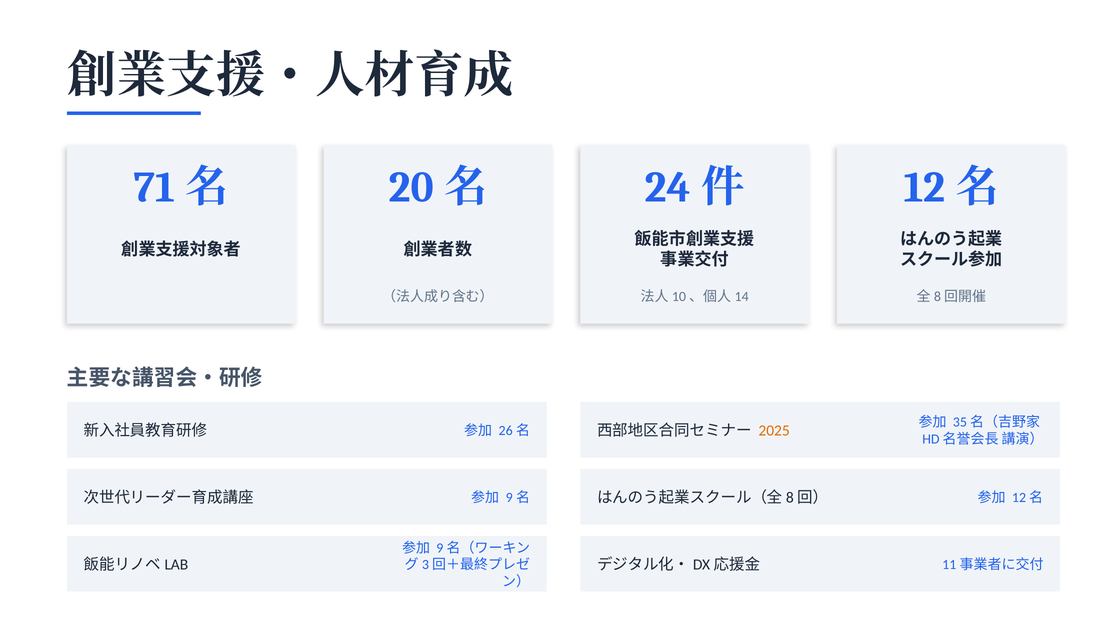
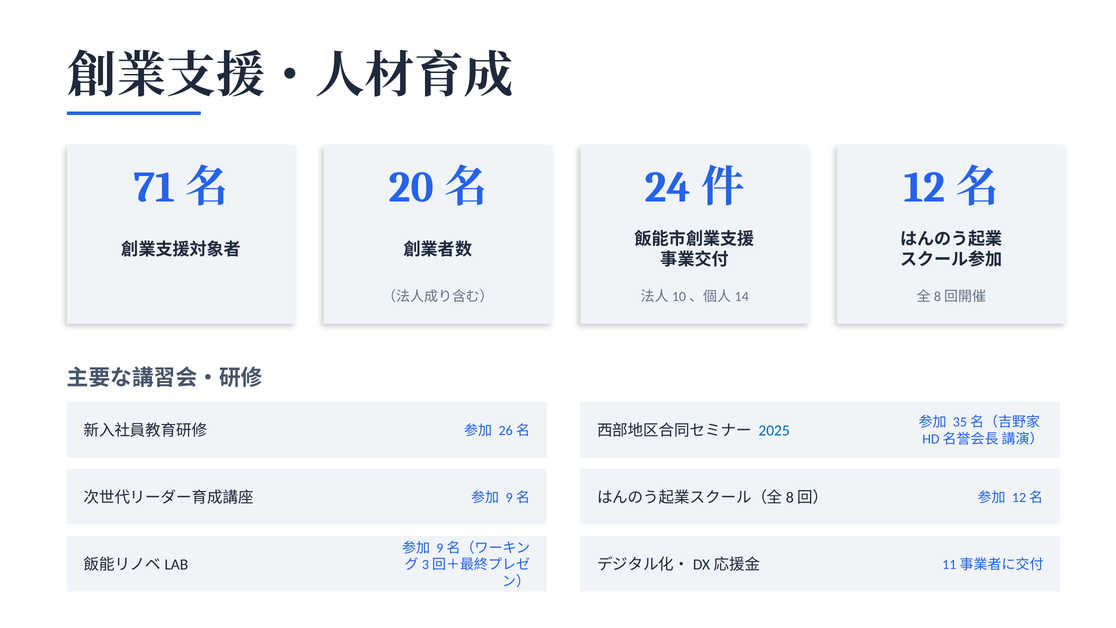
2025 colour: orange -> blue (774, 431)
